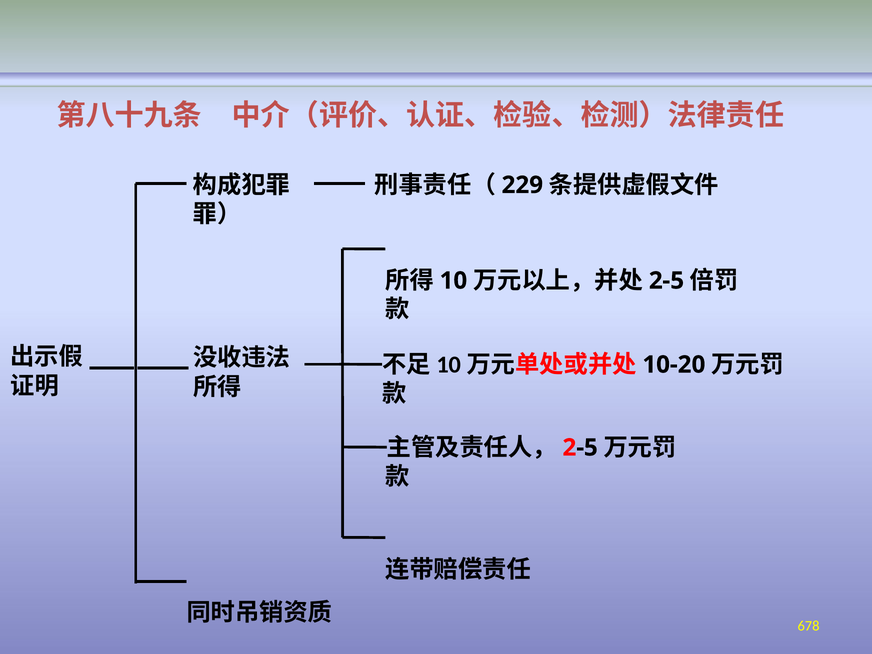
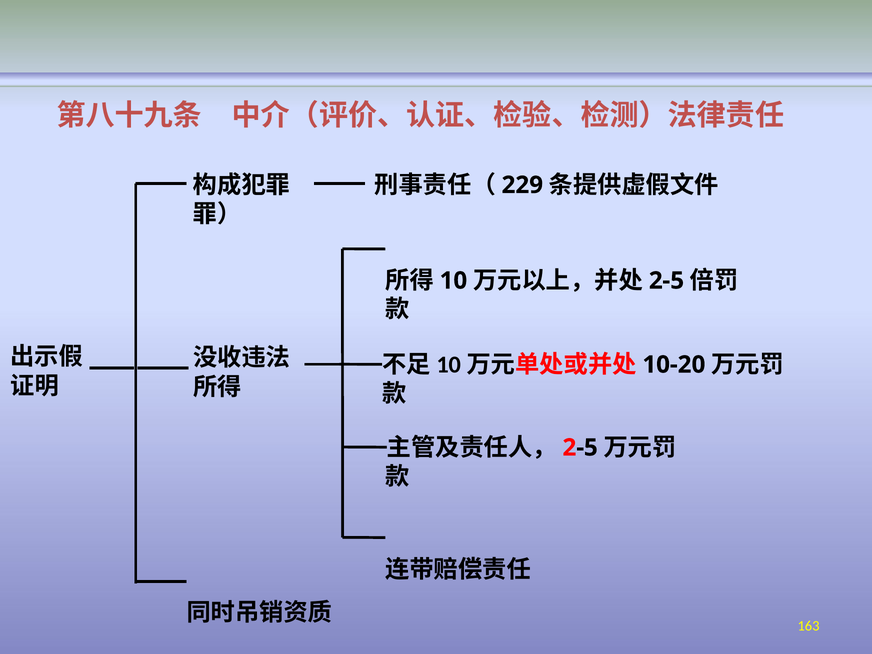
678: 678 -> 163 (809, 626)
